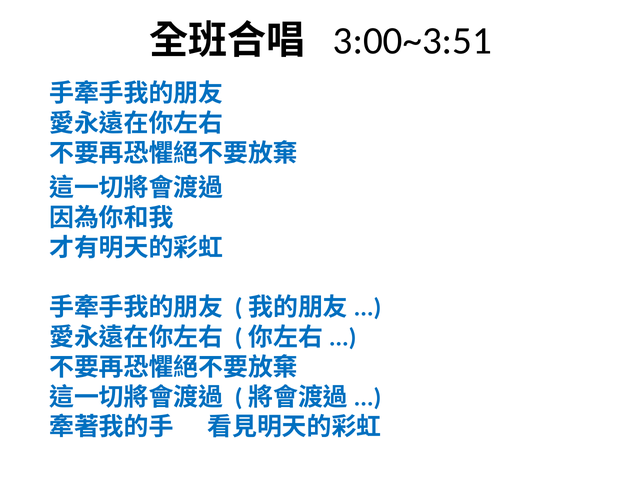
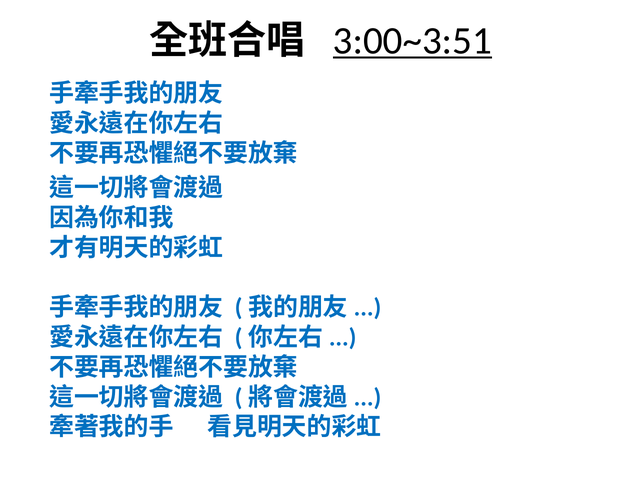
3:00~3:51 underline: none -> present (412, 41)
